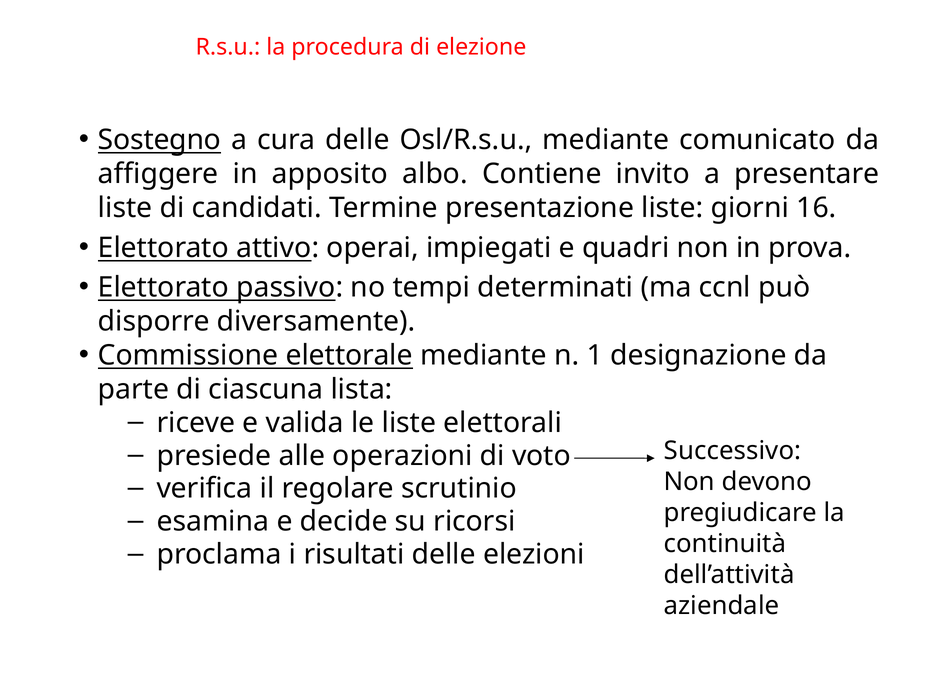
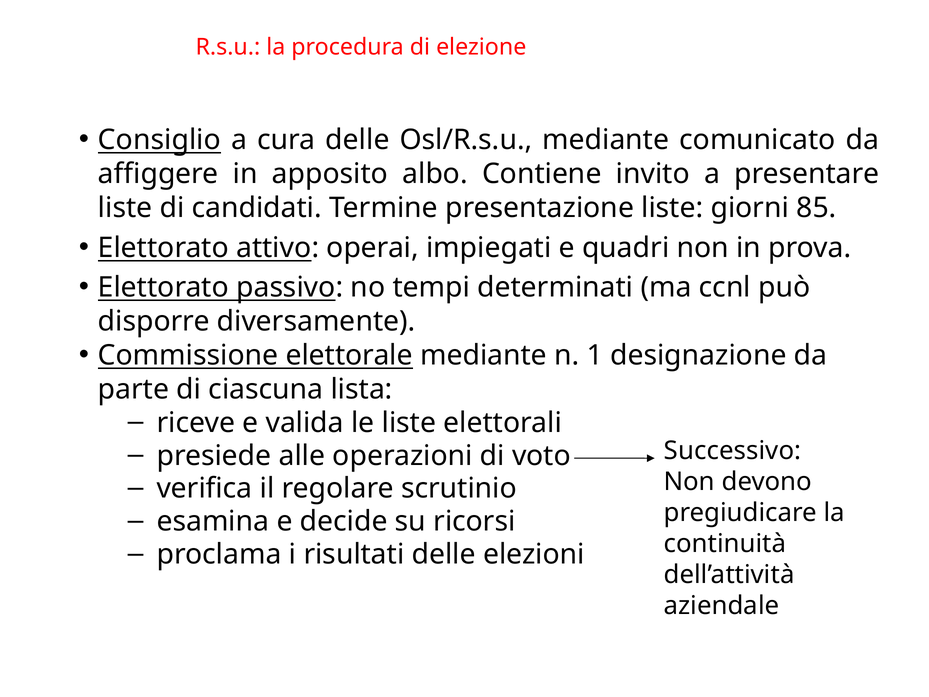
Sostegno: Sostegno -> Consiglio (159, 140)
16: 16 -> 85 (816, 208)
